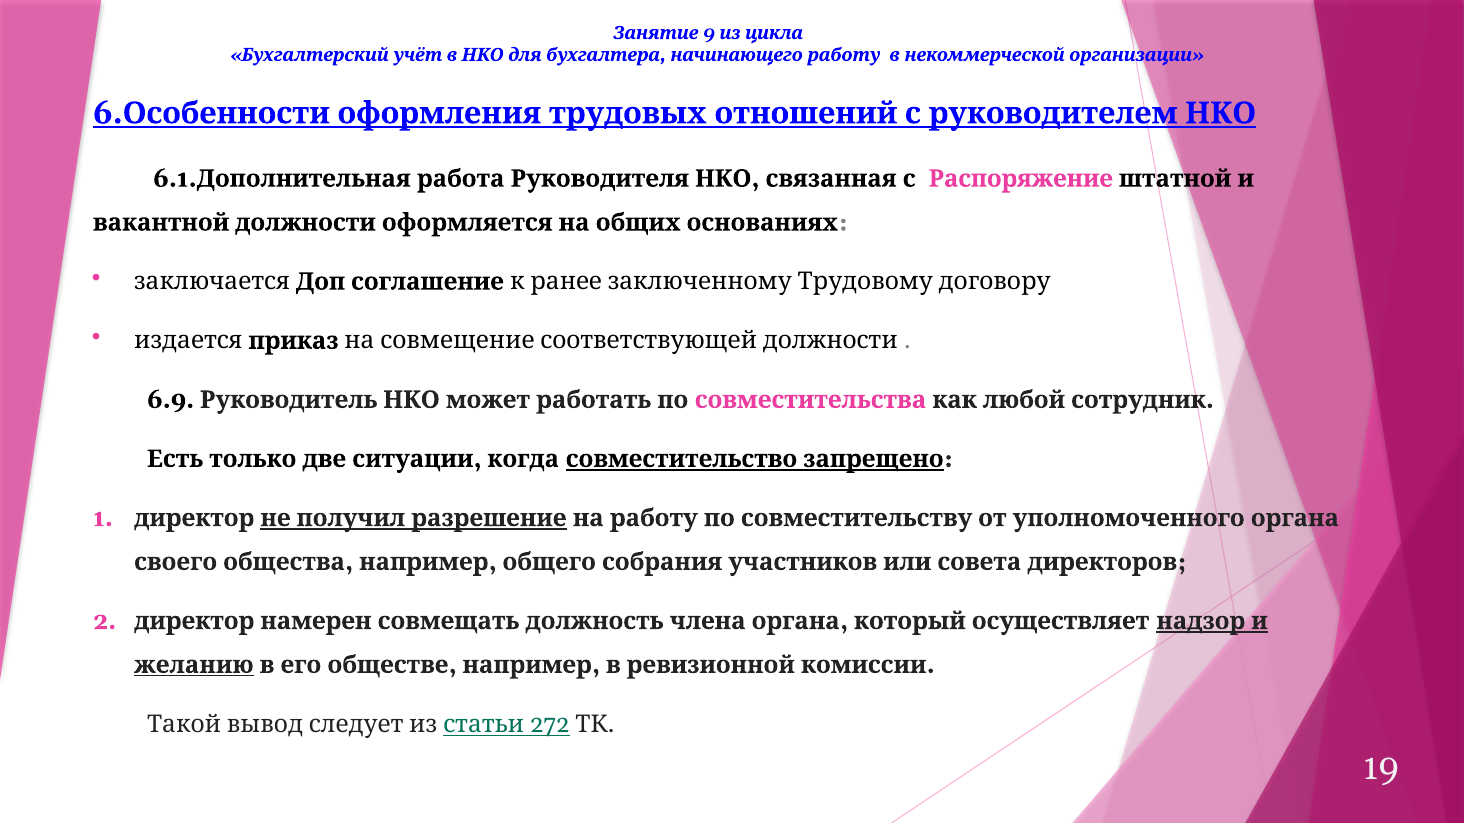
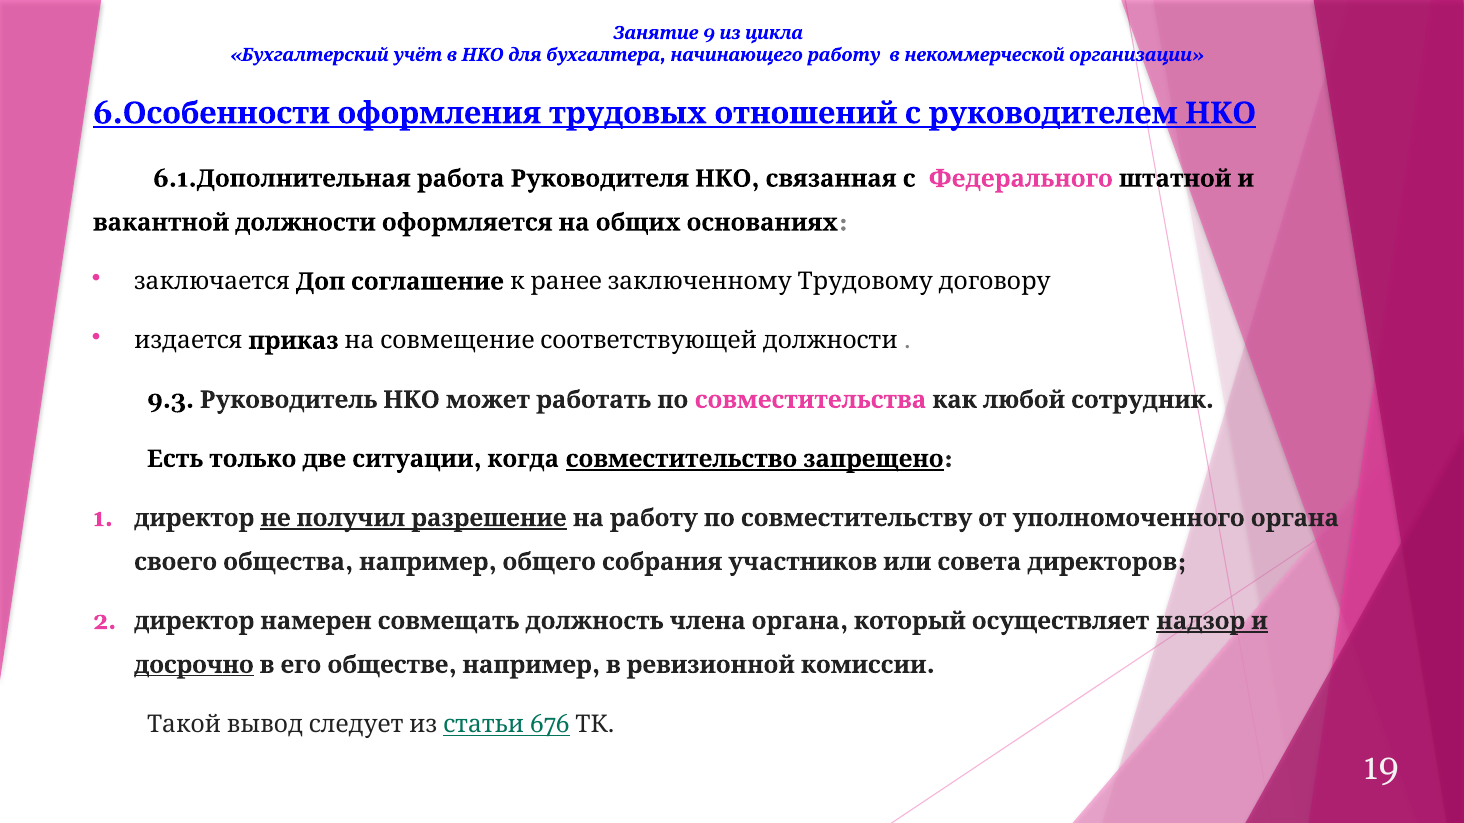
Распоряжение: Распоряжение -> Федерального (1021, 179)
6.9: 6.9 -> 9.3 (171, 400)
желанию: желанию -> досрочно (194, 665)
272: 272 -> 676 (550, 725)
